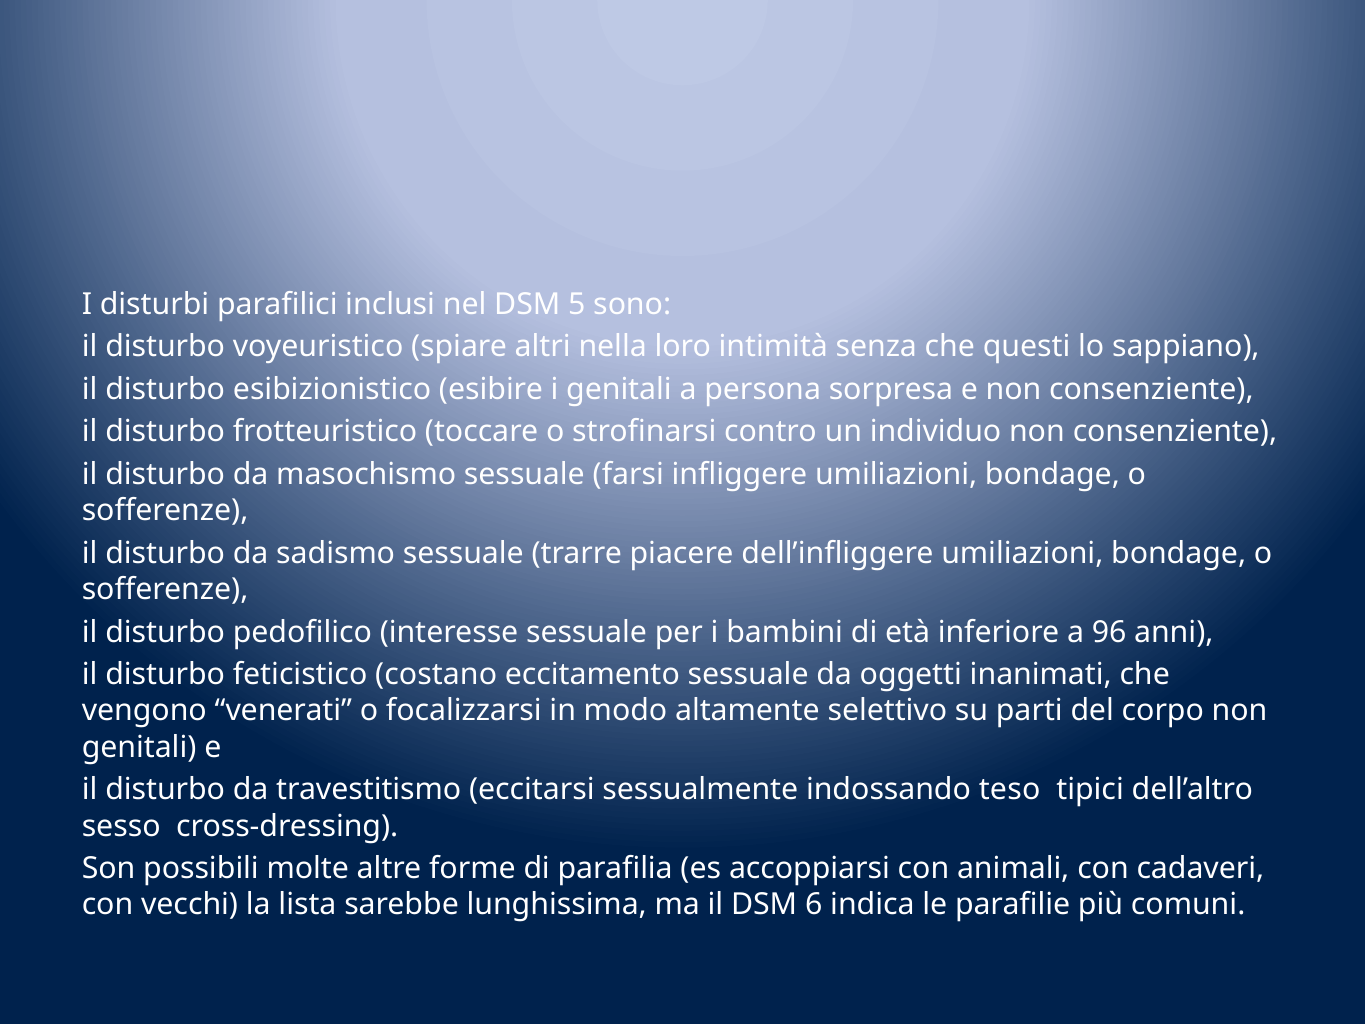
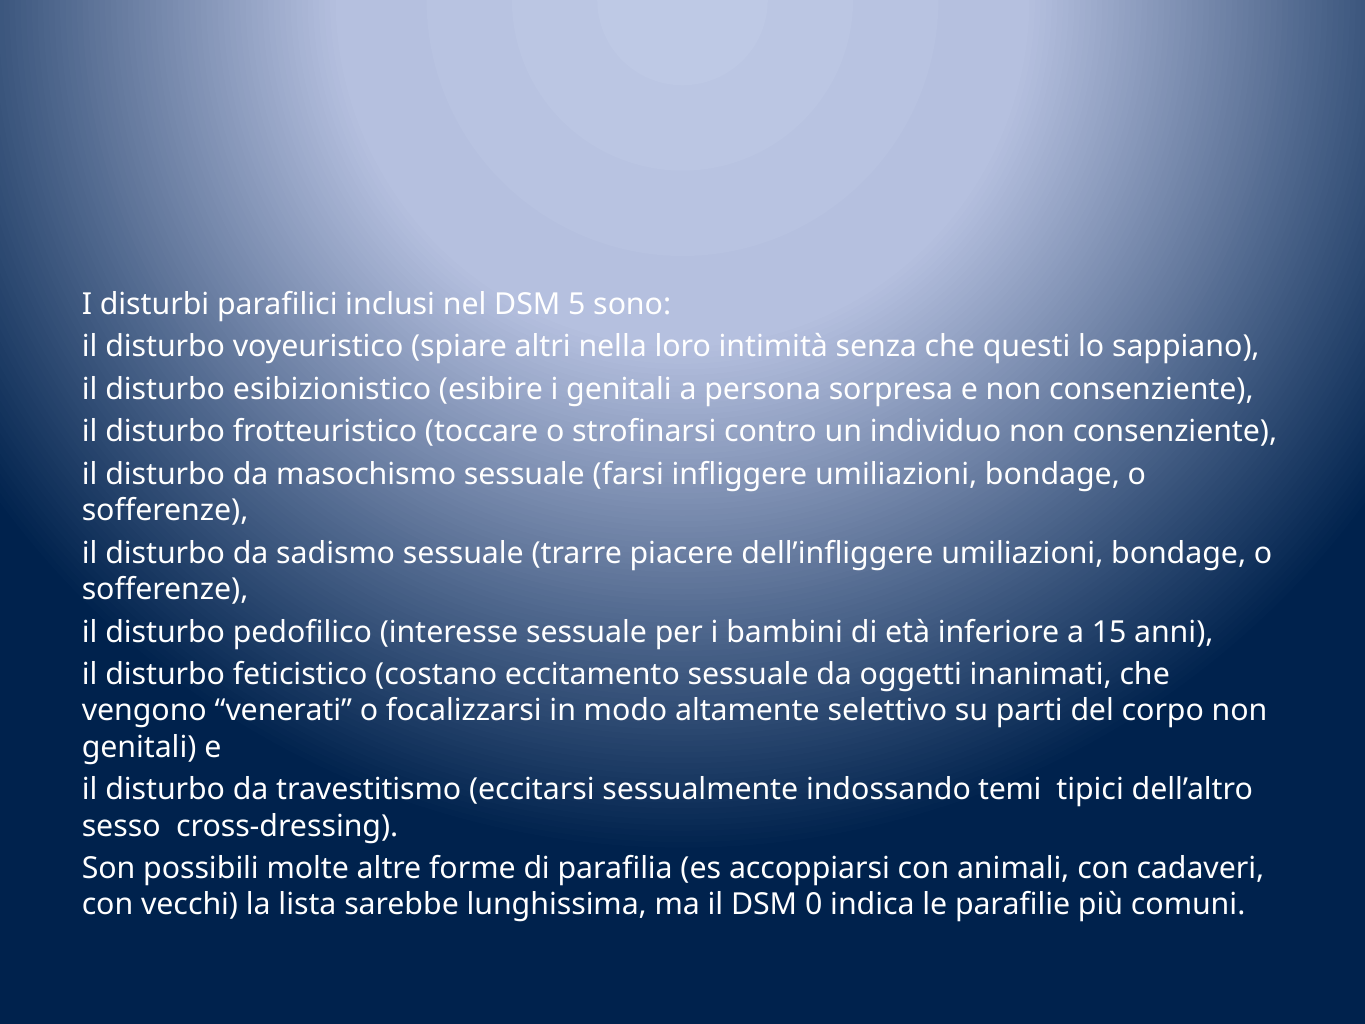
96: 96 -> 15 (1109, 632)
teso: teso -> temi (1010, 790)
6: 6 -> 0 (814, 905)
